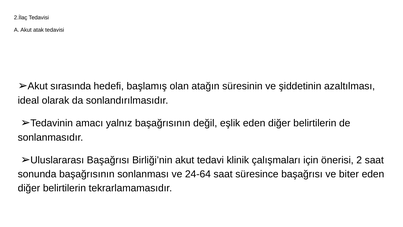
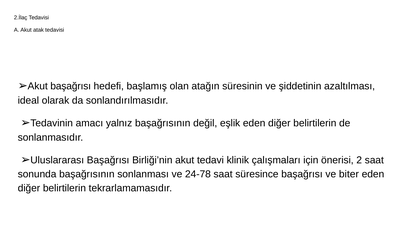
➢Akut sırasında: sırasında -> başağrısı (71, 86)
24-64: 24-64 -> 24-78 (198, 174)
